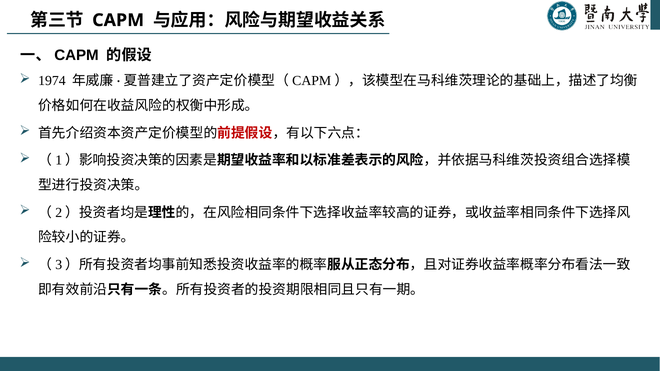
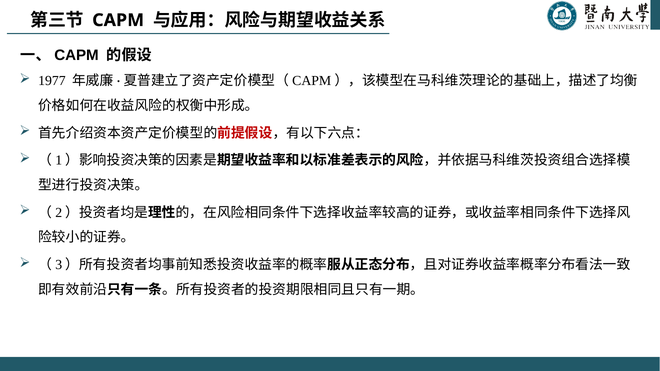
1974: 1974 -> 1977 (52, 81)
